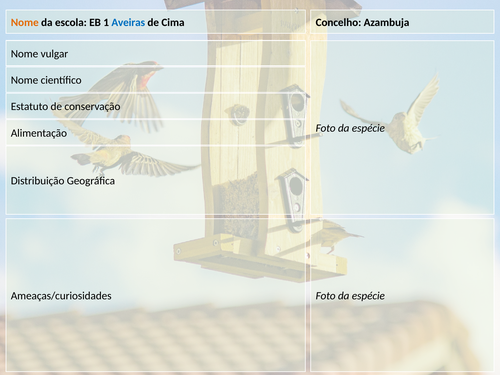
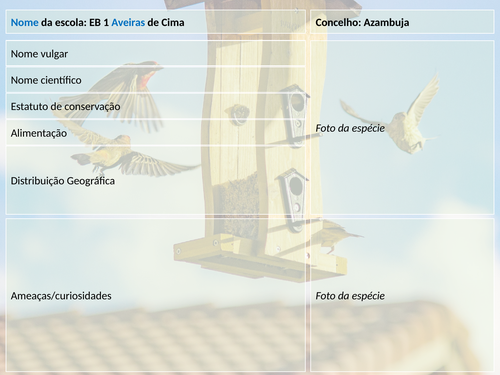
Nome colour: orange -> blue (25, 22)
